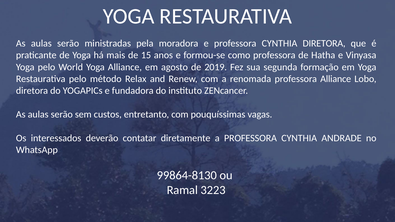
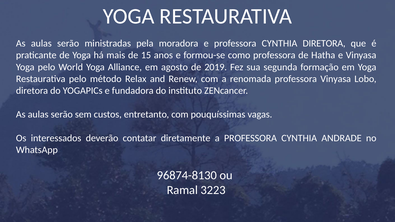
professora Alliance: Alliance -> Vinyasa (336, 79)
99864-8130: 99864-8130 -> 96874-8130 (187, 175)
